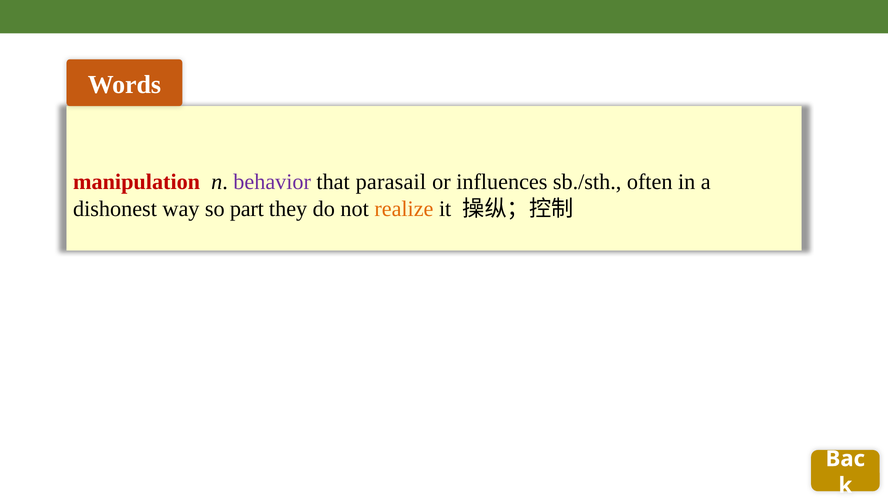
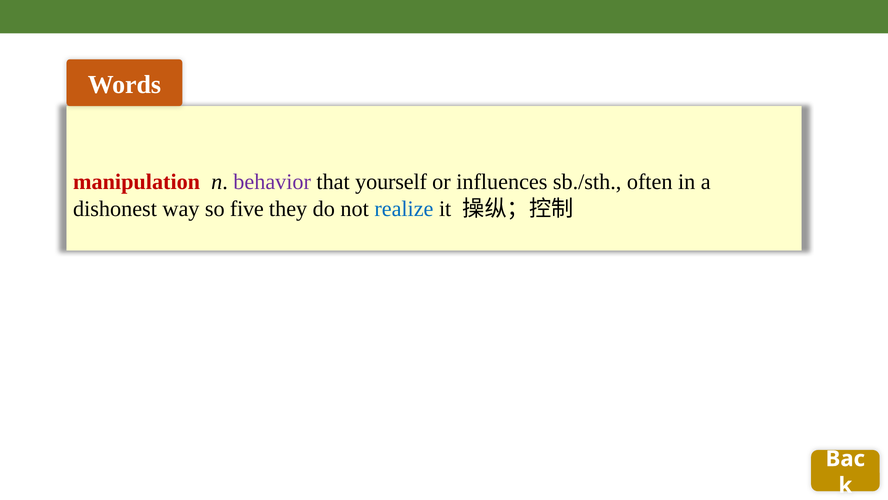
parasail: parasail -> yourself (391, 182)
part: part -> five (247, 209)
realize colour: orange -> blue (404, 209)
